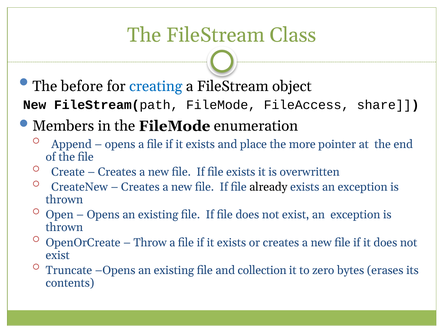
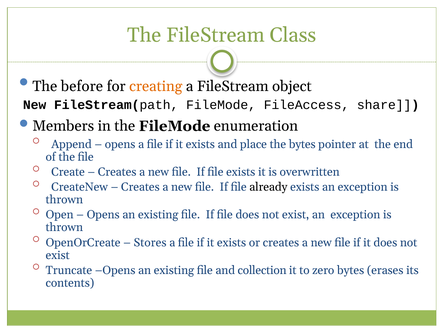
creating colour: blue -> orange (156, 86)
the more: more -> bytes (302, 144)
Throw: Throw -> Stores (150, 243)
